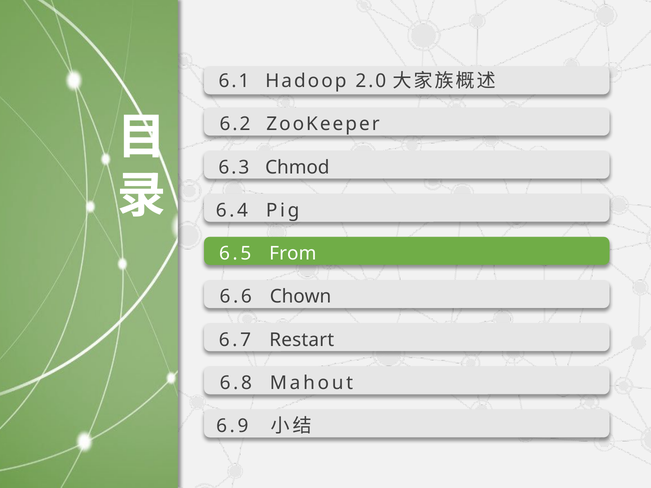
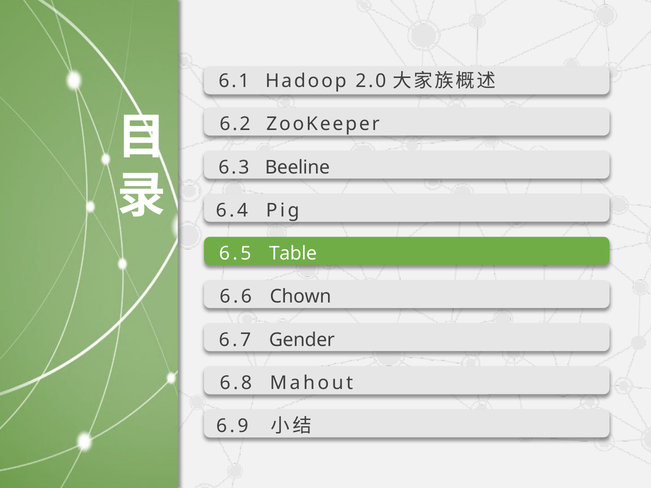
Chmod: Chmod -> Beeline (297, 167)
From: From -> Table (293, 254)
Restart: Restart -> Gender (302, 340)
